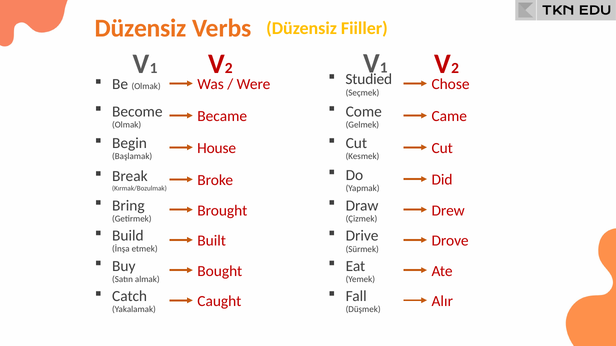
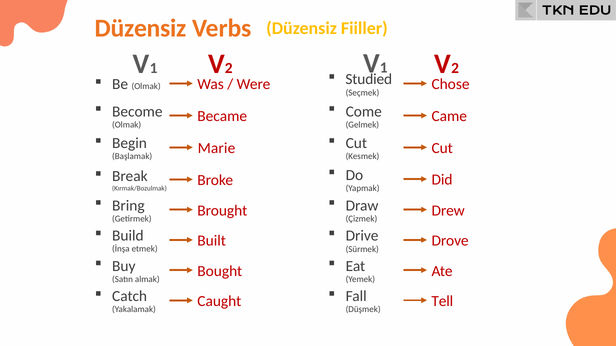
House: House -> Marie (216, 148)
Alır: Alır -> Tell (442, 302)
